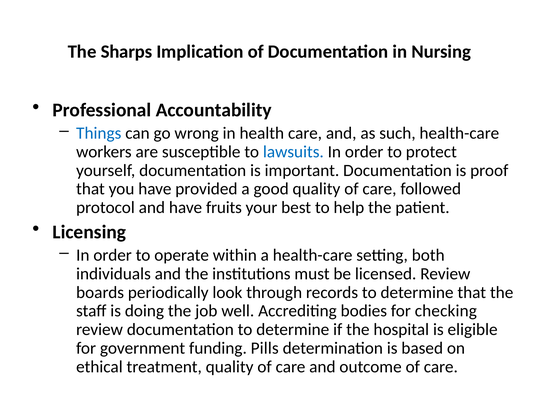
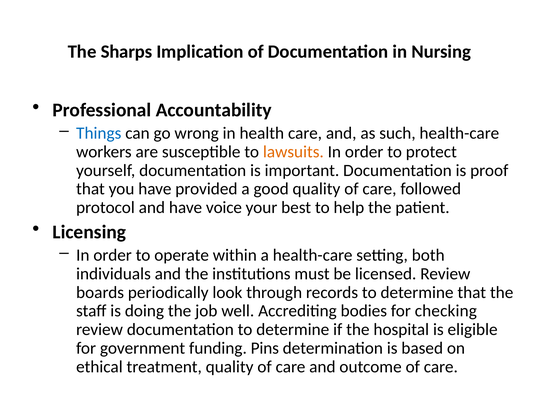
lawsuits colour: blue -> orange (293, 152)
fruits: fruits -> voice (224, 208)
Pills: Pills -> Pins (265, 348)
